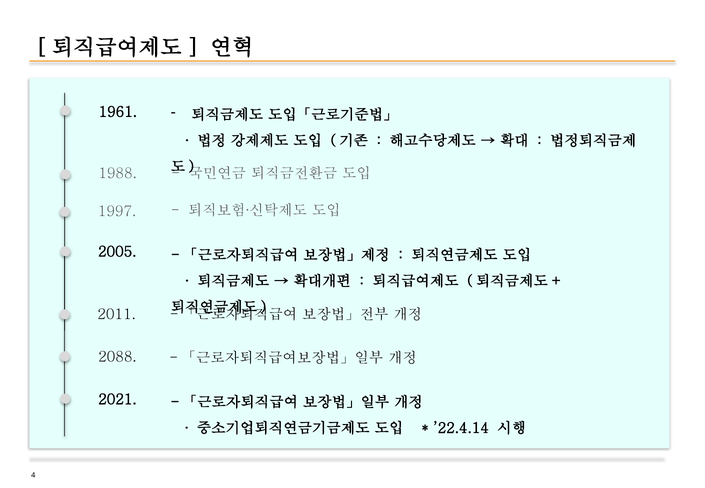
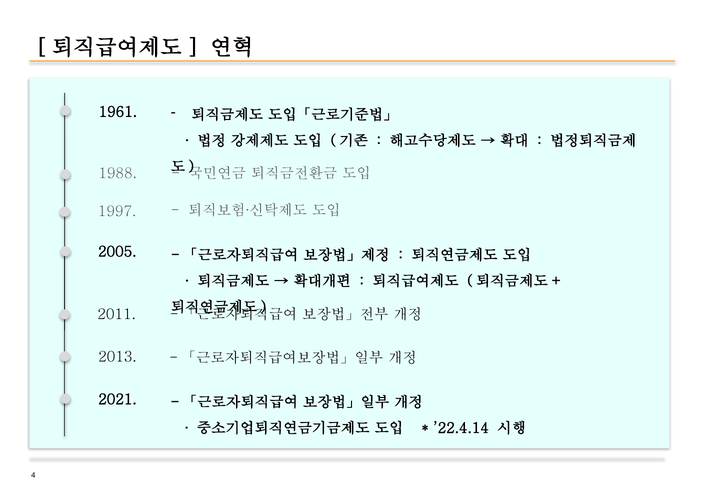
2088: 2088 -> 2013 (117, 357)
